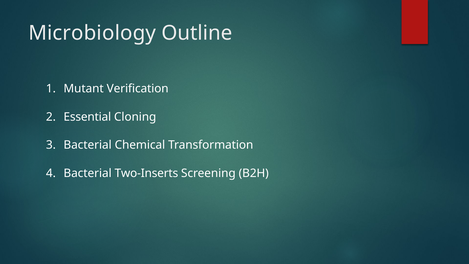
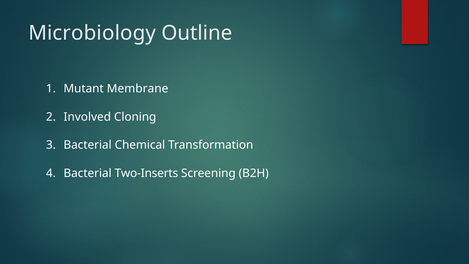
Verification: Verification -> Membrane (138, 89)
Essential: Essential -> Involved (87, 117)
